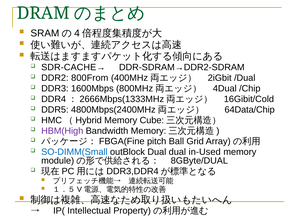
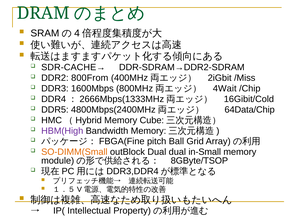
/Dual: /Dual -> /Miss (245, 78)
4Dual: 4Dual -> 4Wait (225, 89)
SO-DIMM(Small colour: blue -> orange (74, 152)
in-Used: in-Used -> in-Small (205, 152)
8GByte/DUAL: 8GByte/DUAL -> 8GByte/TSOP (199, 161)
